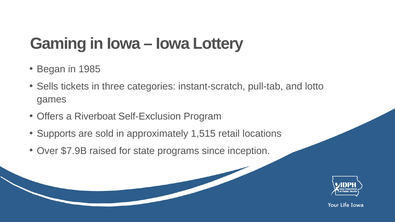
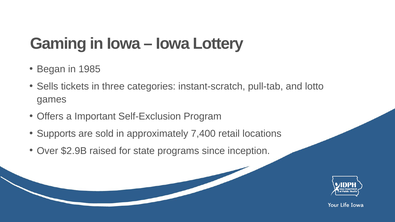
Riverboat: Riverboat -> Important (95, 117)
1,515: 1,515 -> 7,400 (203, 134)
$7.9B: $7.9B -> $2.9B (74, 151)
